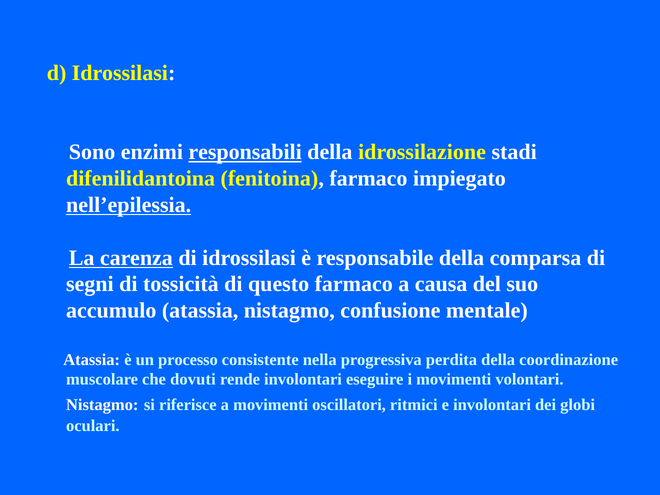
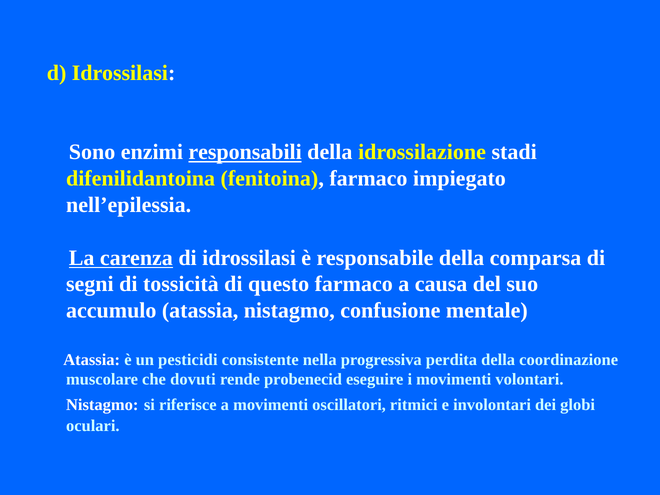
nell’epilessia underline: present -> none (129, 205)
processo: processo -> pesticidi (188, 360)
rende involontari: involontari -> probenecid (303, 379)
